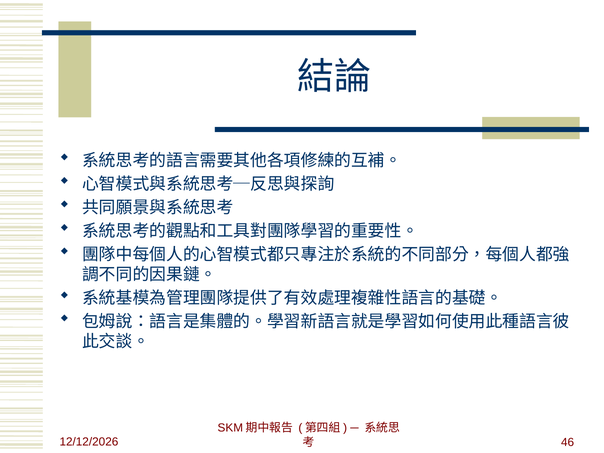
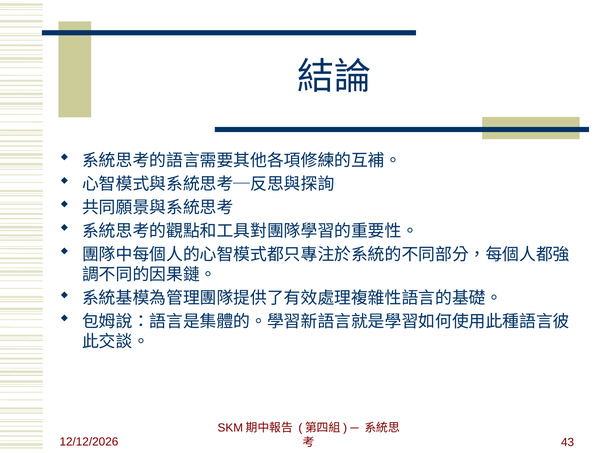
46: 46 -> 43 (568, 442)
